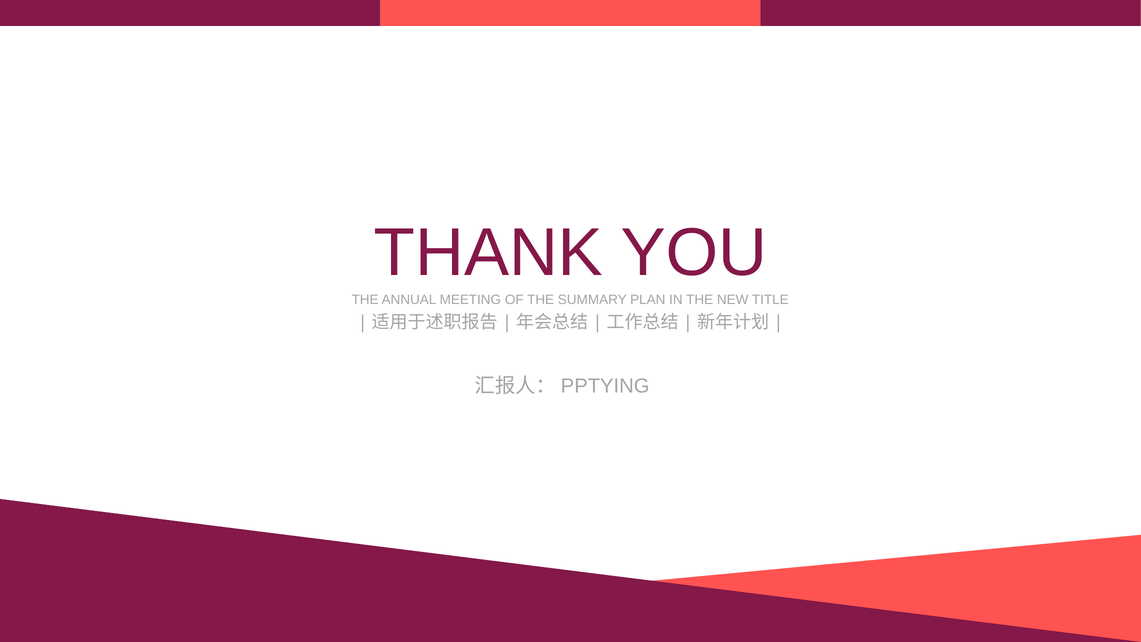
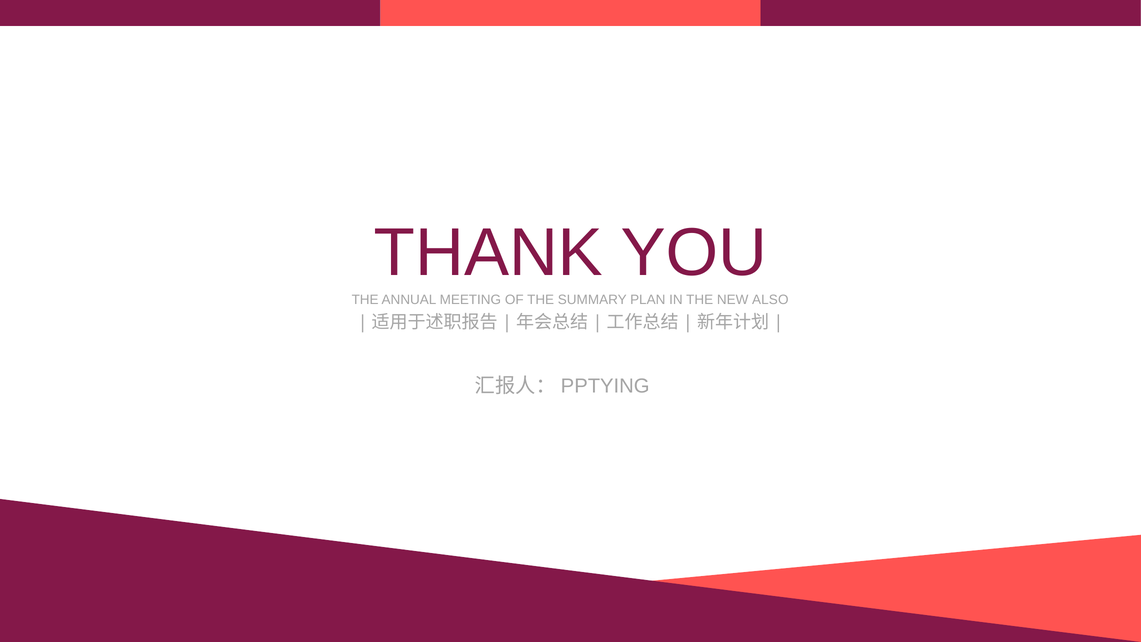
TITLE: TITLE -> ALSO (770, 300)
